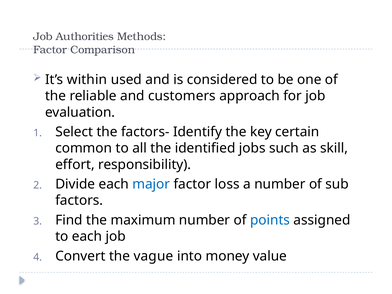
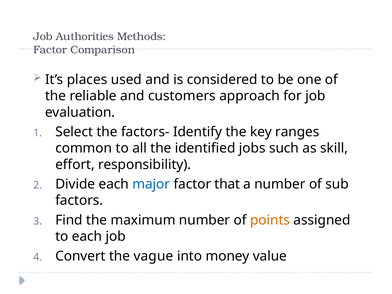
within: within -> places (87, 80)
certain: certain -> ranges (297, 132)
loss: loss -> that (227, 184)
points colour: blue -> orange (270, 220)
